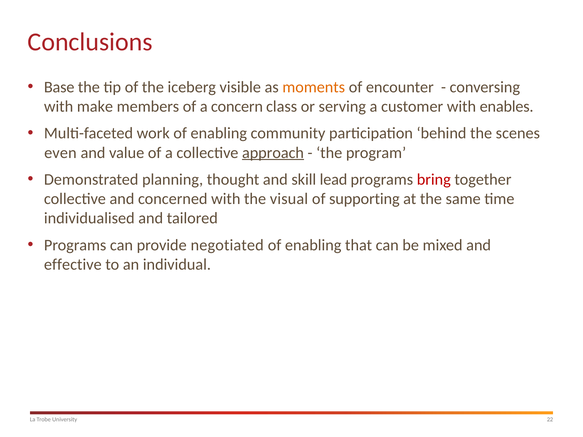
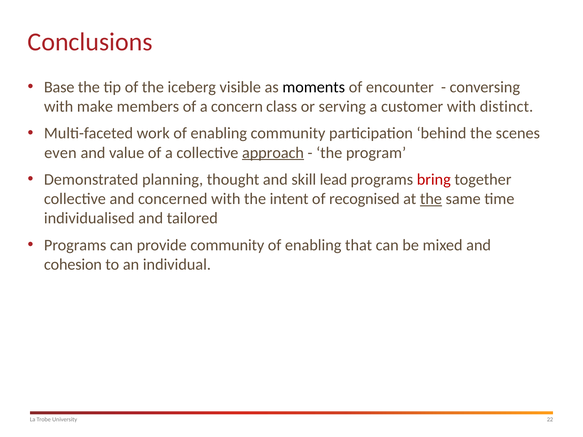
moments colour: orange -> black (314, 87)
enables: enables -> distinct (506, 107)
visual: visual -> intent (289, 199)
supporting: supporting -> recognised (364, 199)
the underline: none -> present (431, 199)
provide negotiated: negotiated -> community (227, 245)
effective: effective -> cohesion (73, 265)
